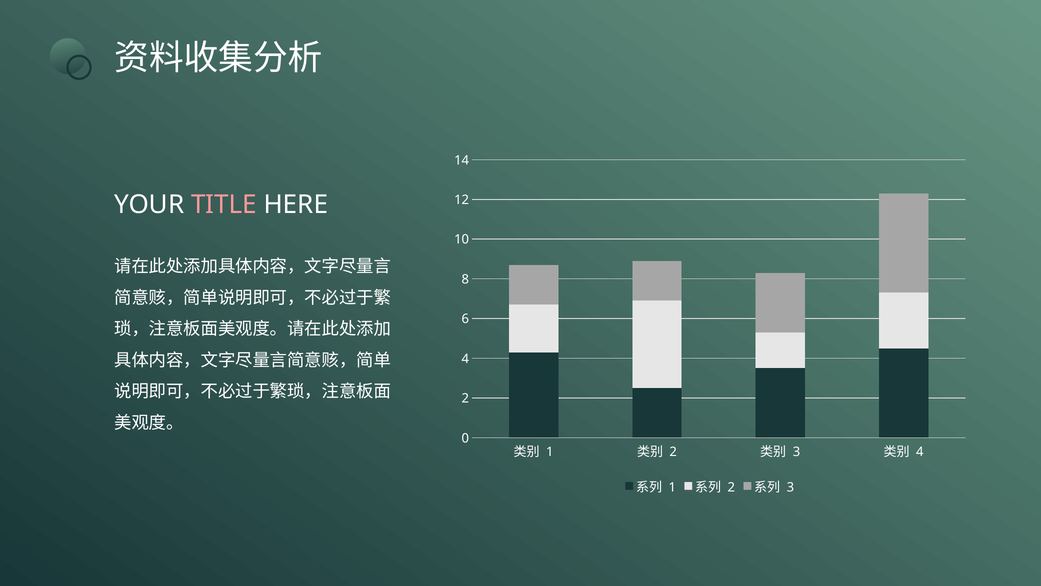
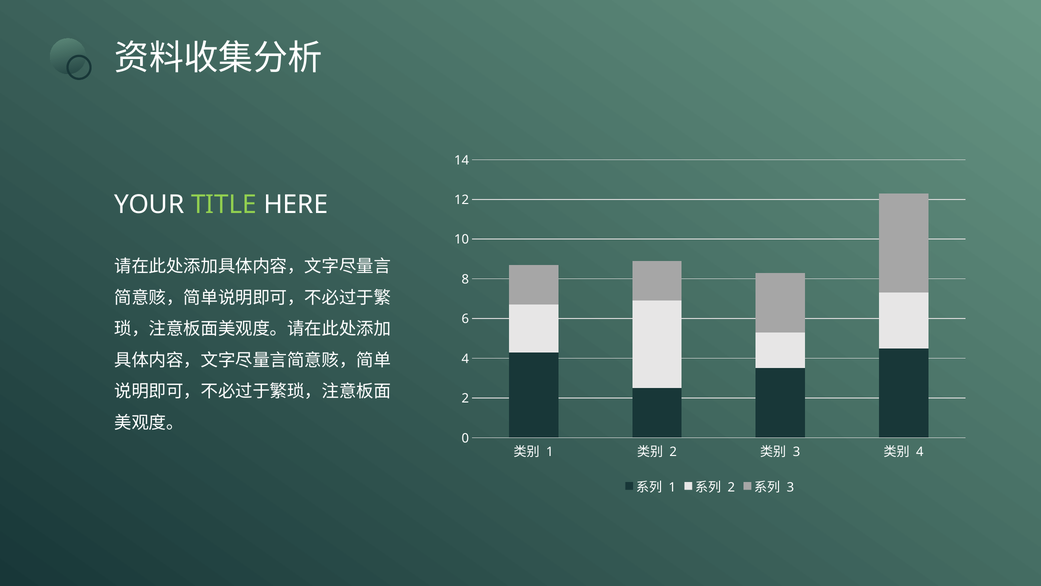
TITLE colour: pink -> light green (224, 205)
